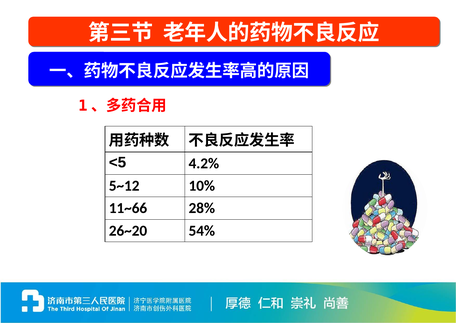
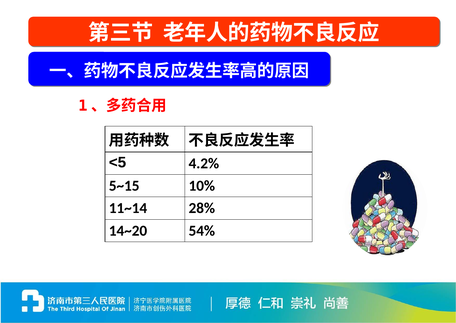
5~12: 5~12 -> 5~15 (124, 186)
11~66: 11~66 -> 11~14 (128, 208)
26~20: 26~20 -> 14~20 (128, 231)
